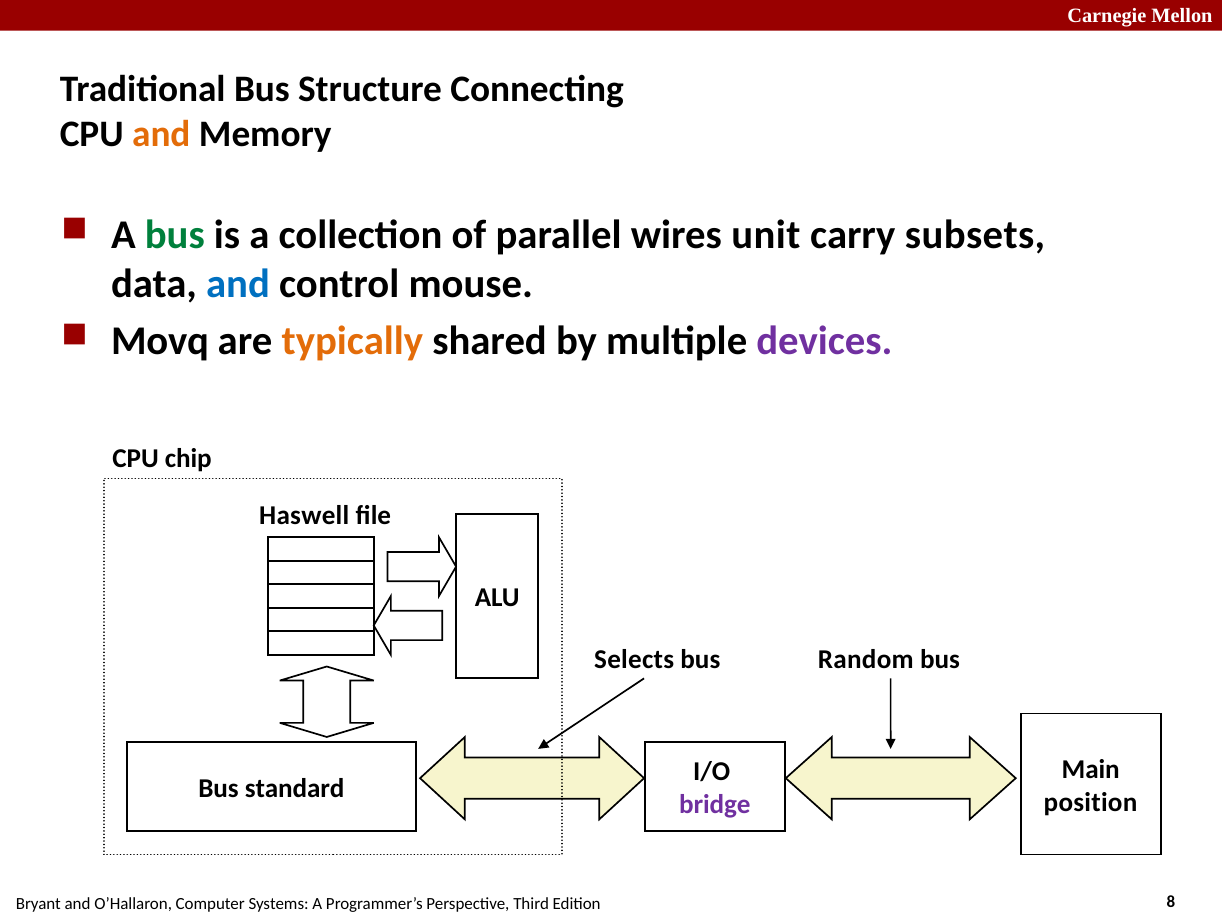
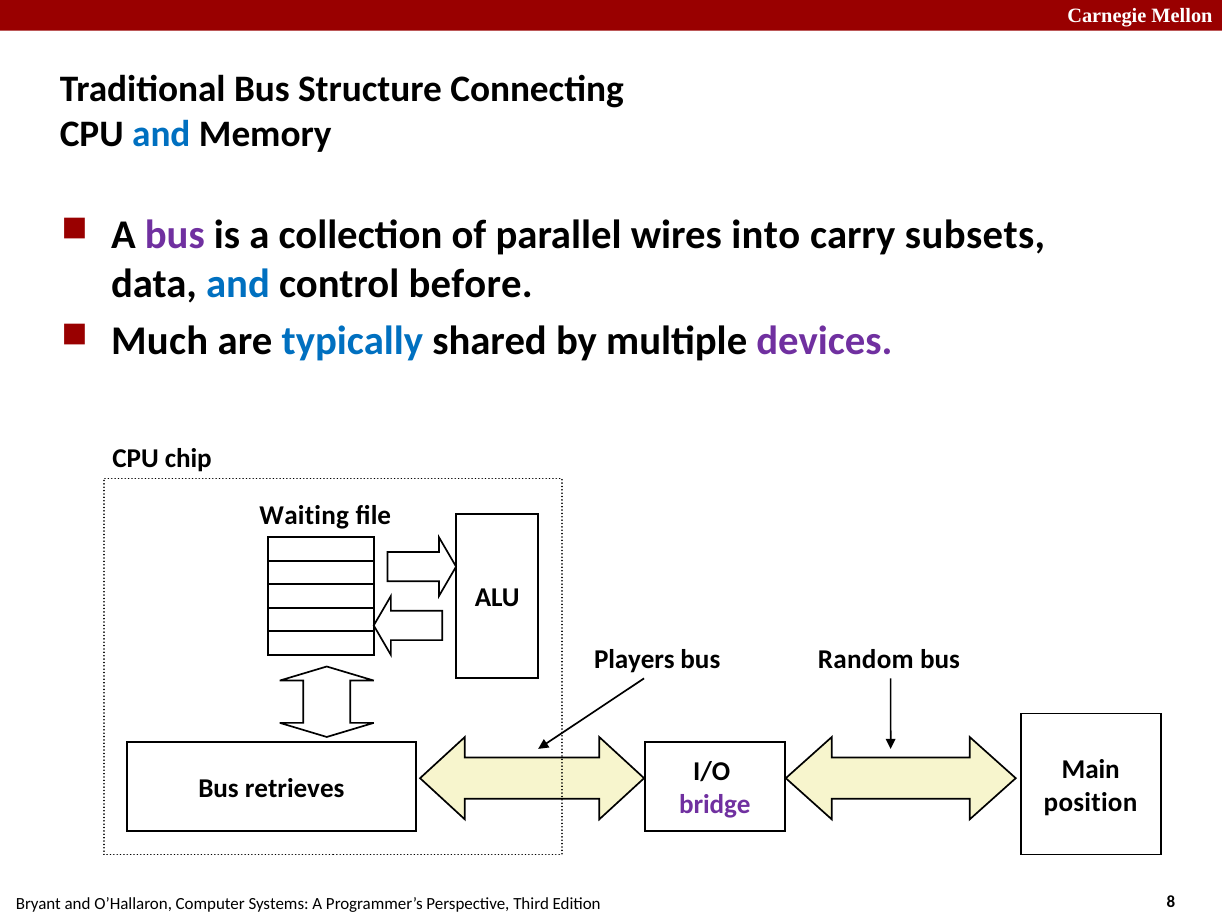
and colour: orange -> blue (161, 134)
bus colour: green -> purple (175, 235)
unit: unit -> into (766, 235)
mouse: mouse -> before (471, 283)
Movq: Movq -> Much (160, 340)
typically colour: orange -> blue (352, 340)
Haswell: Haswell -> Waiting (304, 515)
Selects: Selects -> Players (634, 659)
standard: standard -> retrieves (295, 788)
